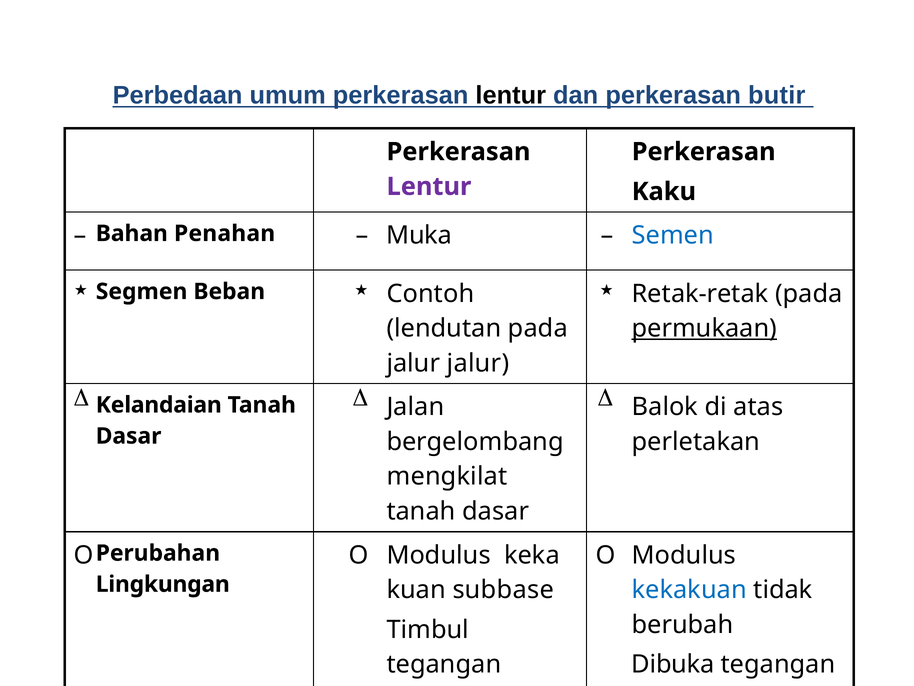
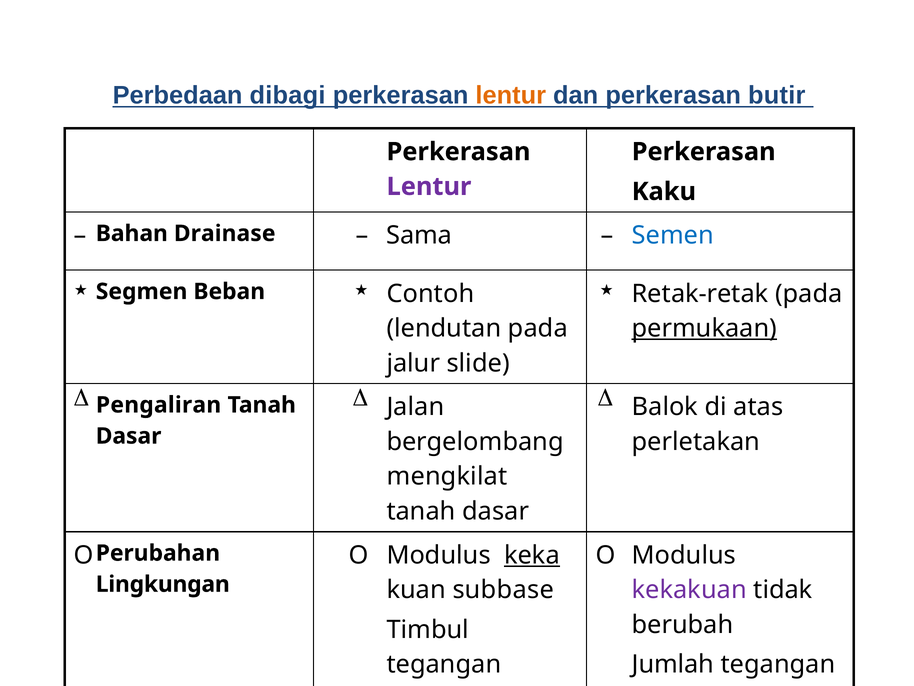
umum: umum -> dibagi (288, 95)
lentur colour: black -> orange (511, 95)
Penahan: Penahan -> Drainase (225, 233)
Muka: Muka -> Sama (419, 235)
jalur jalur: jalur -> slide (478, 363)
Kelandaian: Kelandaian -> Pengaliran (159, 405)
keka underline: none -> present (532, 555)
kekakuan colour: blue -> purple (689, 590)
Dibuka: Dibuka -> Jumlah (673, 664)
